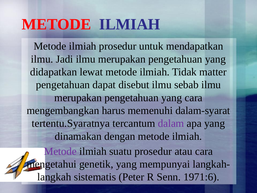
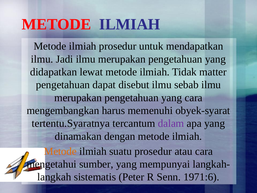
dalam-syarat: dalam-syarat -> obyek-syarat (203, 110)
Metode colour: purple -> orange (60, 151)
genetik: genetik -> sumber (96, 164)
